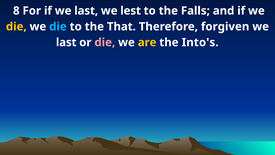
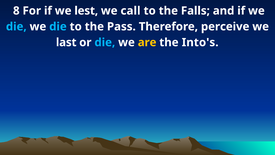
if we last: last -> lest (86, 11)
lest: lest -> call (131, 11)
die colour: yellow -> light blue (16, 27)
That: That -> Pass (121, 27)
forgiven: forgiven -> perceive (225, 27)
die colour: pink -> light blue (105, 42)
